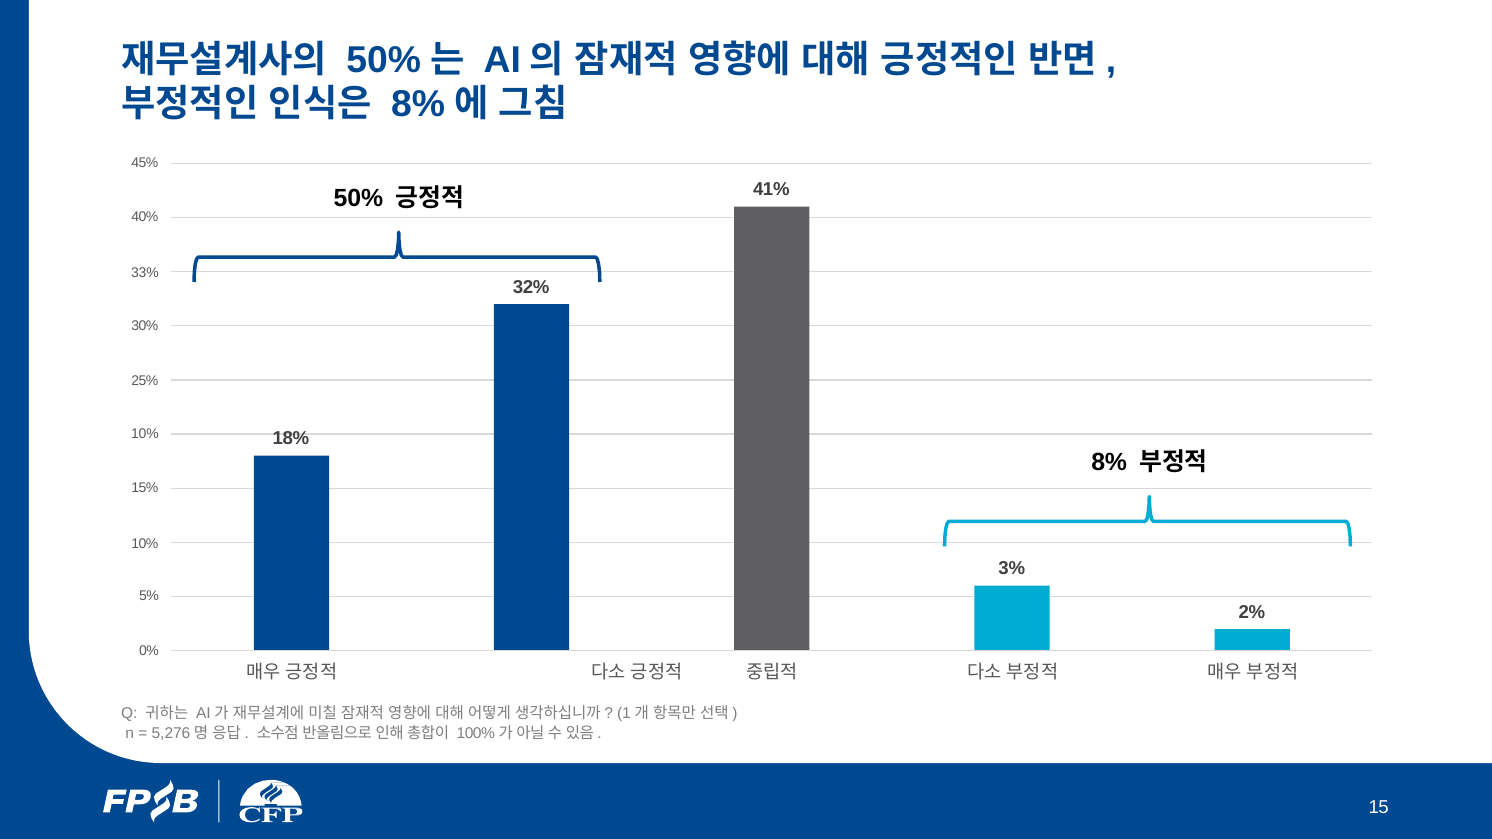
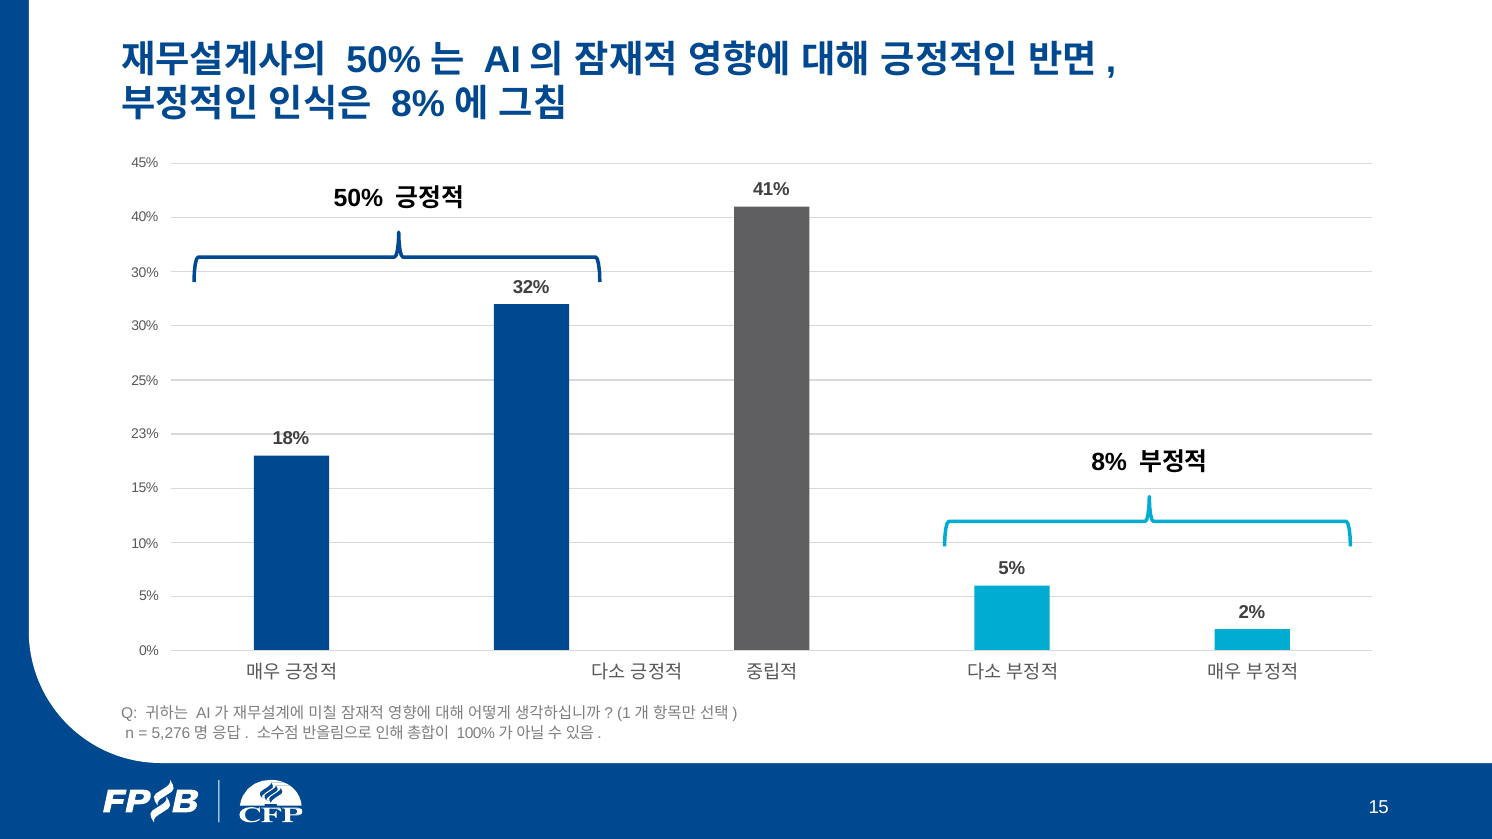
33%: 33% -> 30% (145, 273)
10%: 10% -> 23% (145, 434)
3%: 3% -> 5% (1012, 569)
